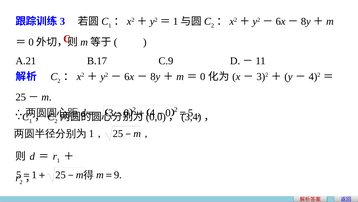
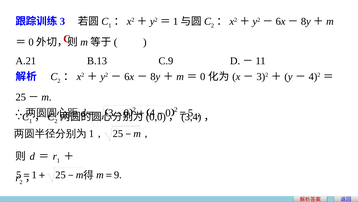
B.17: B.17 -> B.13 (97, 61)
